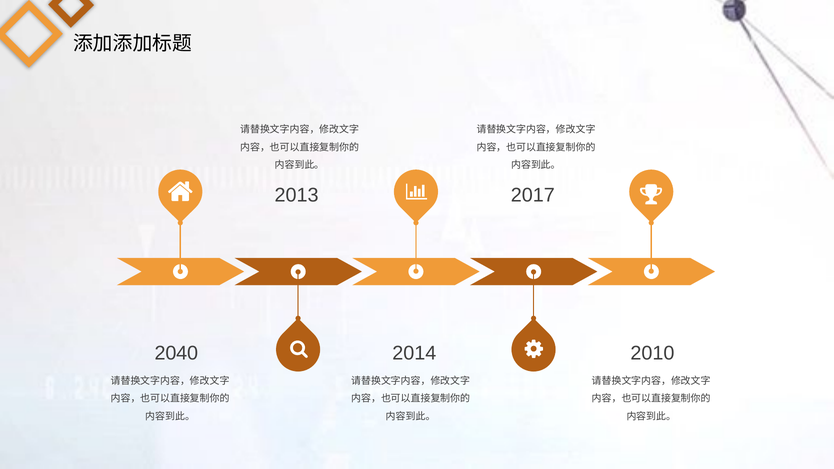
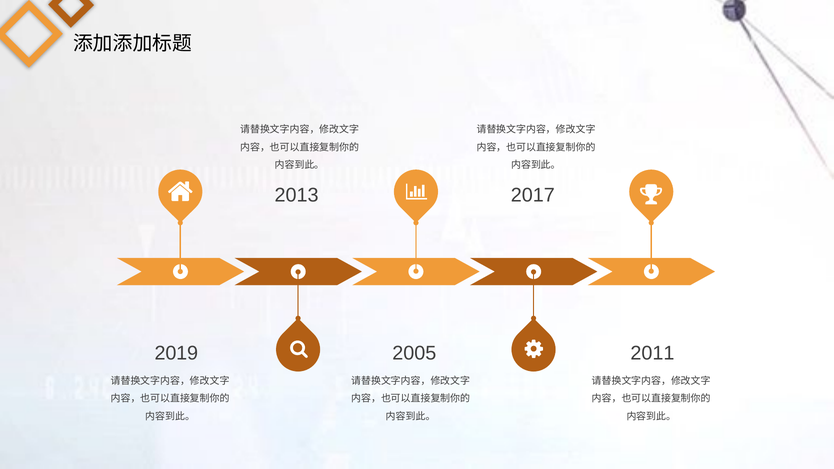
2040: 2040 -> 2019 (176, 353)
2014: 2014 -> 2005 (414, 353)
2010: 2010 -> 2011 (652, 353)
